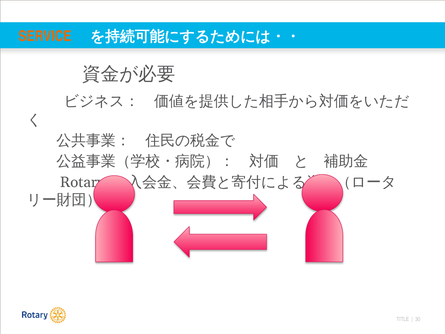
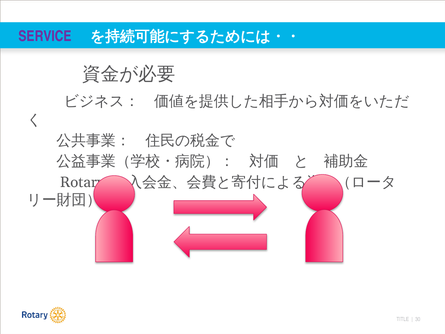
SERVICE colour: orange -> purple (45, 36)
